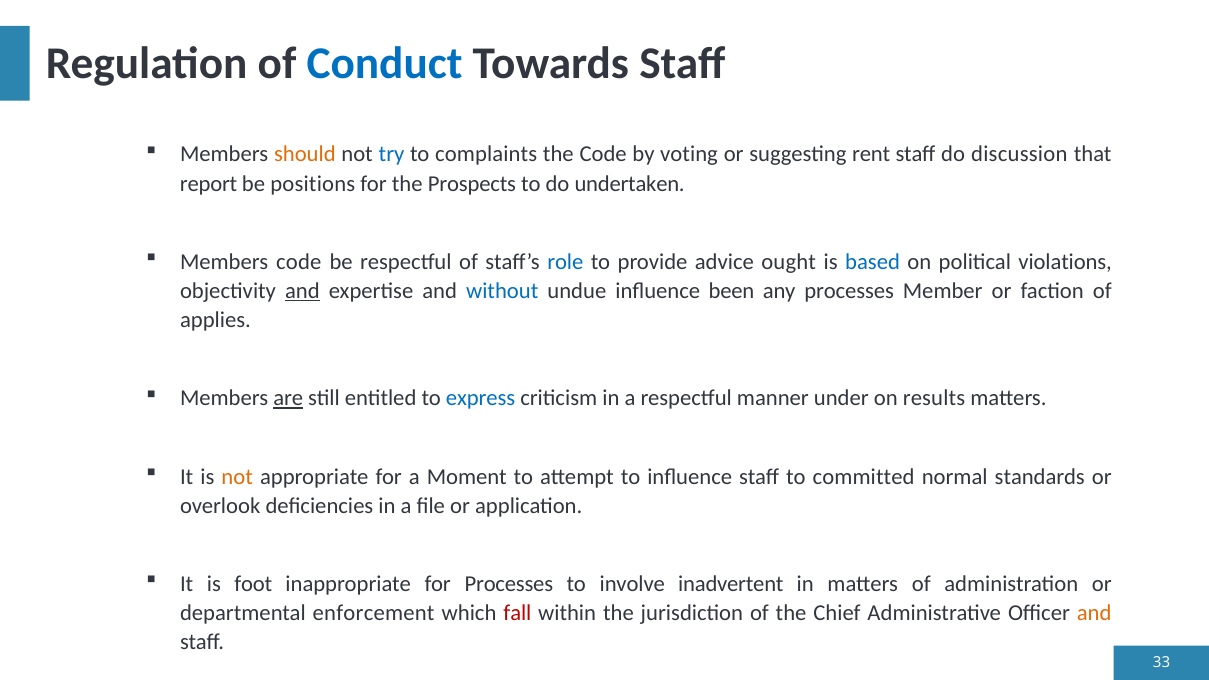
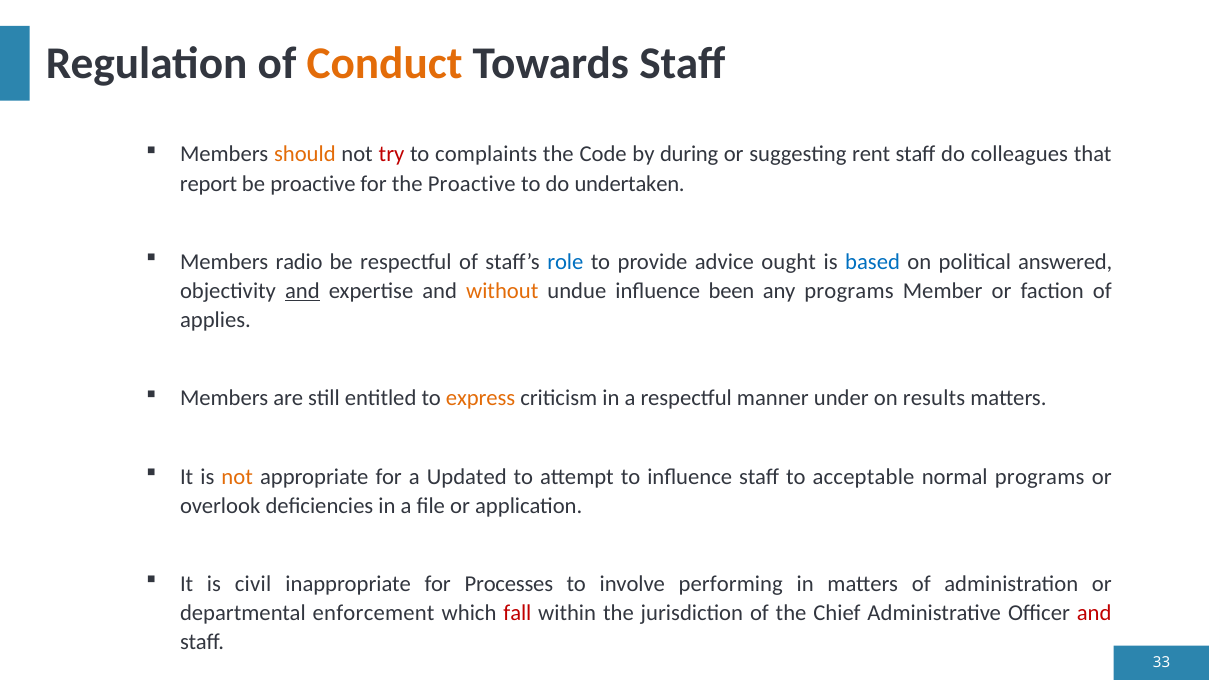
Conduct colour: blue -> orange (385, 63)
try colour: blue -> red (392, 154)
voting: voting -> during (689, 154)
discussion: discussion -> colleagues (1019, 154)
be positions: positions -> proactive (313, 184)
the Prospects: Prospects -> Proactive (472, 184)
Members code: code -> radio (299, 262)
violations: violations -> answered (1065, 262)
without colour: blue -> orange (502, 291)
any processes: processes -> programs (849, 291)
are underline: present -> none (288, 398)
express colour: blue -> orange (481, 398)
Moment: Moment -> Updated (467, 477)
committed: committed -> acceptable (864, 477)
normal standards: standards -> programs (1040, 477)
foot: foot -> civil (253, 584)
inadvertent: inadvertent -> performing (731, 584)
and colour: orange -> red (1094, 613)
